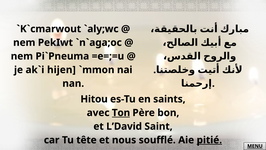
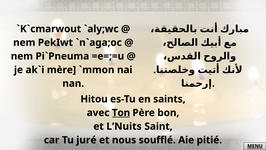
hijen: hijen -> mère (61, 70)
L’David: L’David -> L’Nuits (124, 126)
tête: tête -> juré (86, 140)
pitié underline: present -> none (209, 140)
